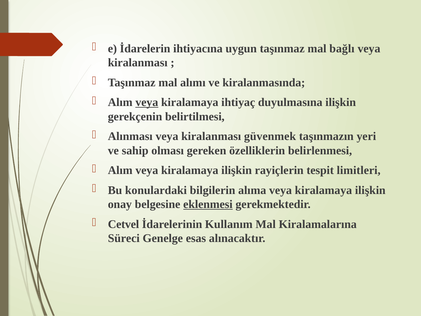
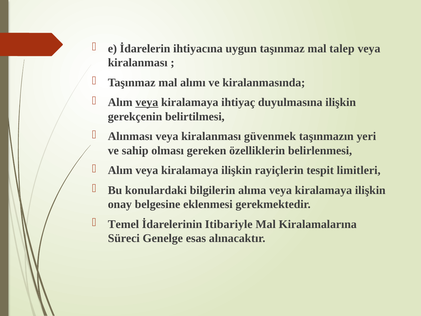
bağlı: bağlı -> talep (342, 48)
eklenmesi underline: present -> none (208, 204)
Cetvel: Cetvel -> Temel (123, 224)
Kullanım: Kullanım -> Itibariyle (229, 224)
